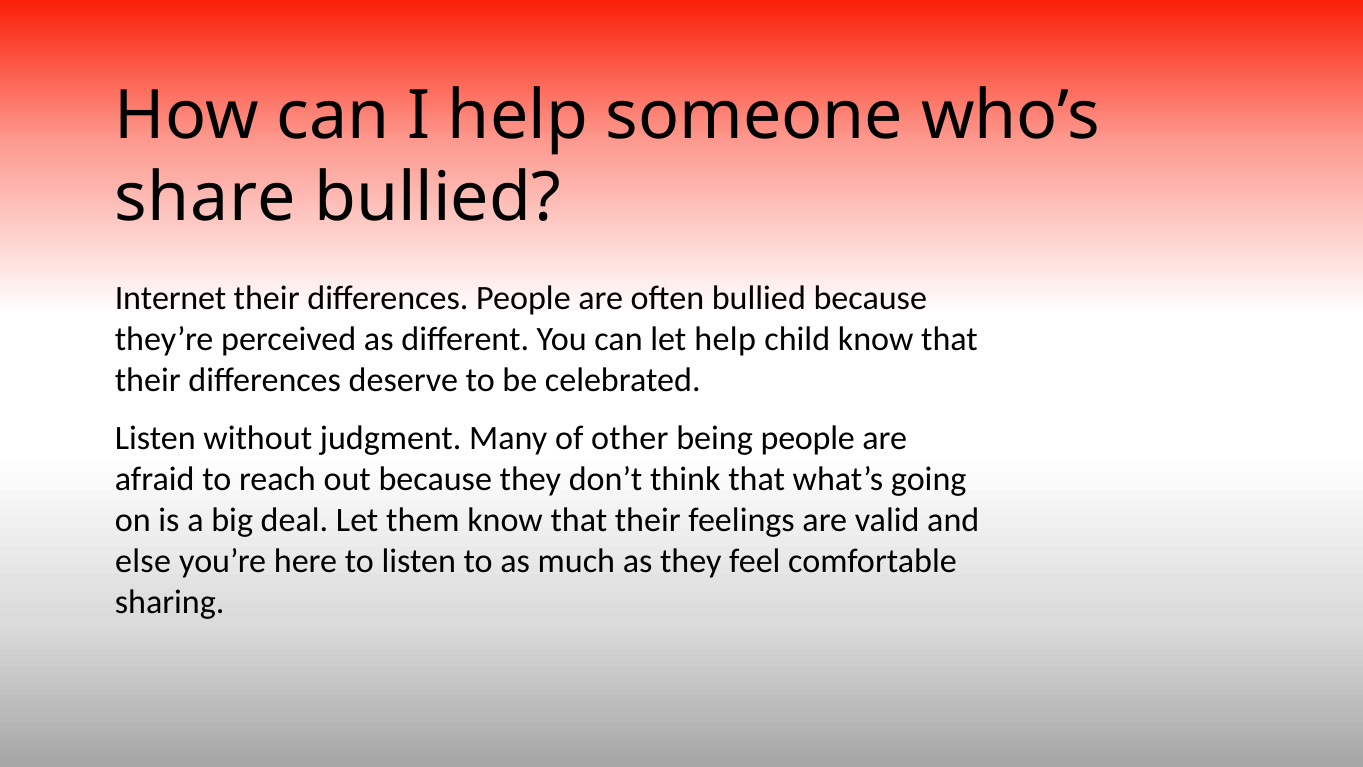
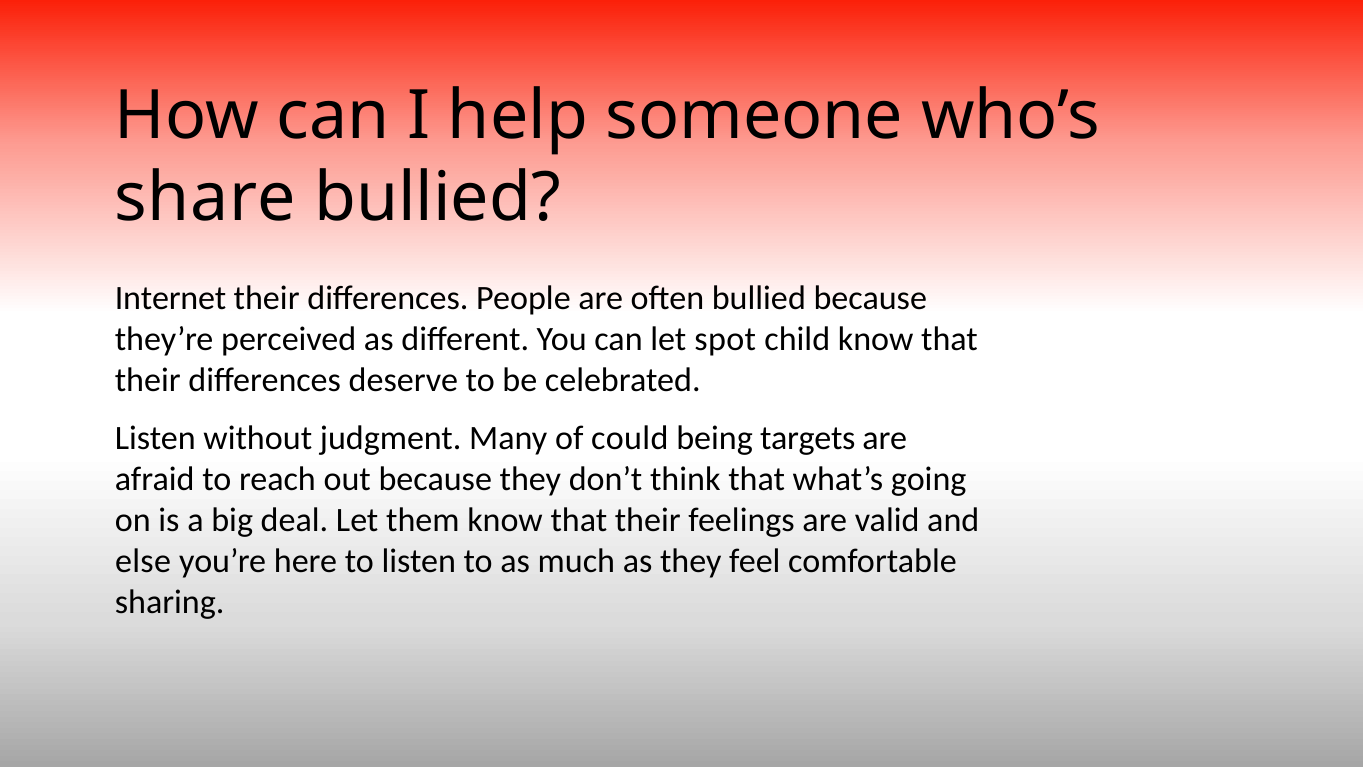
let help: help -> spot (725, 339)
other: other -> could (630, 438)
being people: people -> targets (808, 438)
